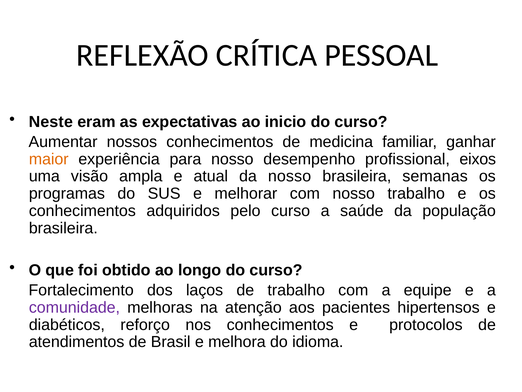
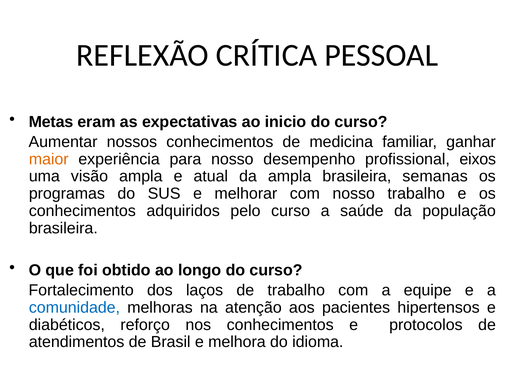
Neste: Neste -> Metas (51, 122)
da nosso: nosso -> ampla (290, 176)
comunidade colour: purple -> blue (74, 307)
